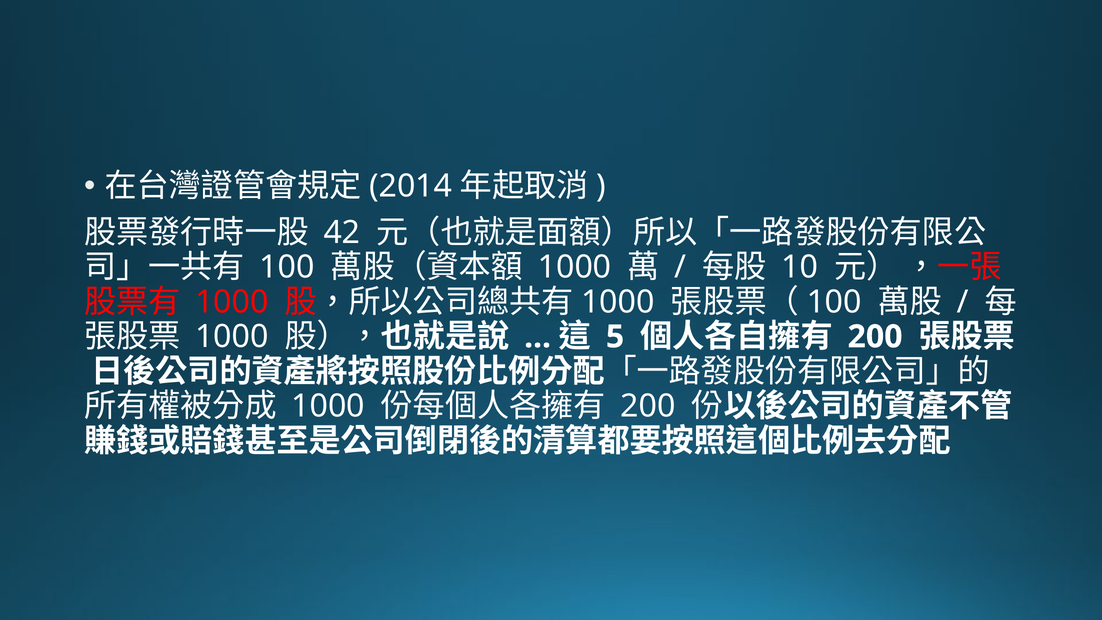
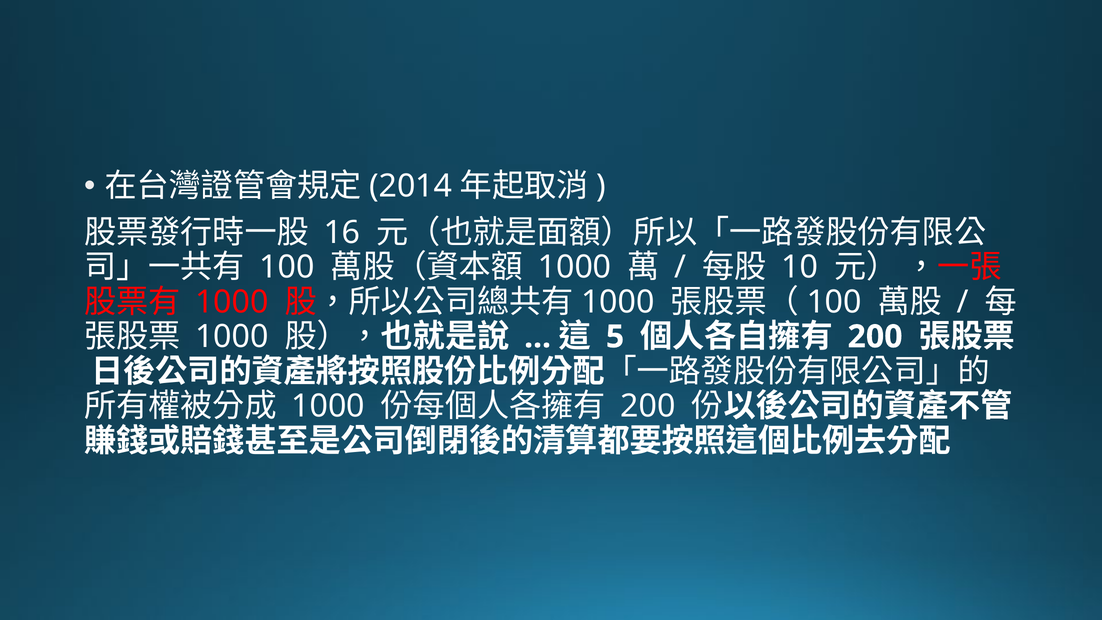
42: 42 -> 16 (342, 233)
